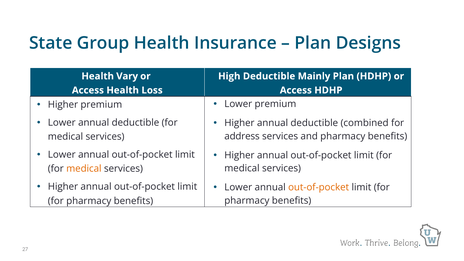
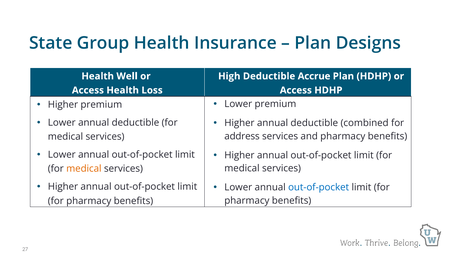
Vary: Vary -> Well (127, 76)
Mainly: Mainly -> Accrue (314, 76)
out-of-pocket colour: orange -> blue (319, 187)
